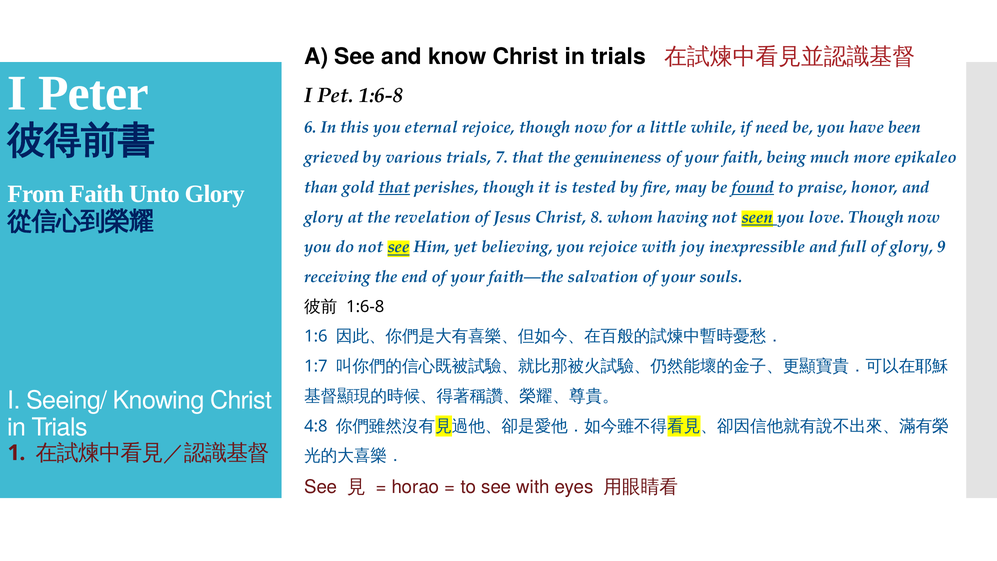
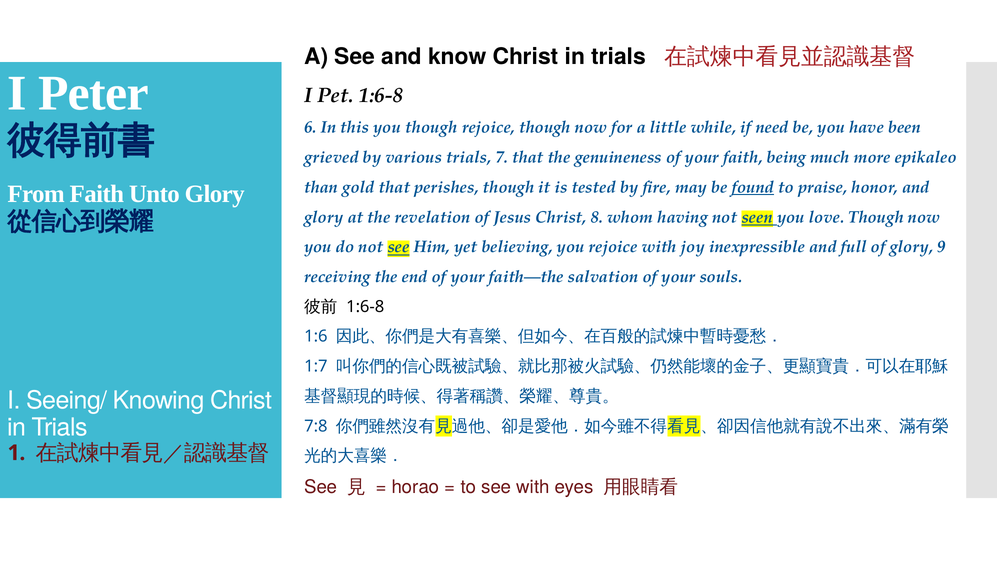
you eternal: eternal -> though (431, 127)
that underline: present -> none (394, 187)
4:8: 4:8 -> 7:8 (316, 426)
